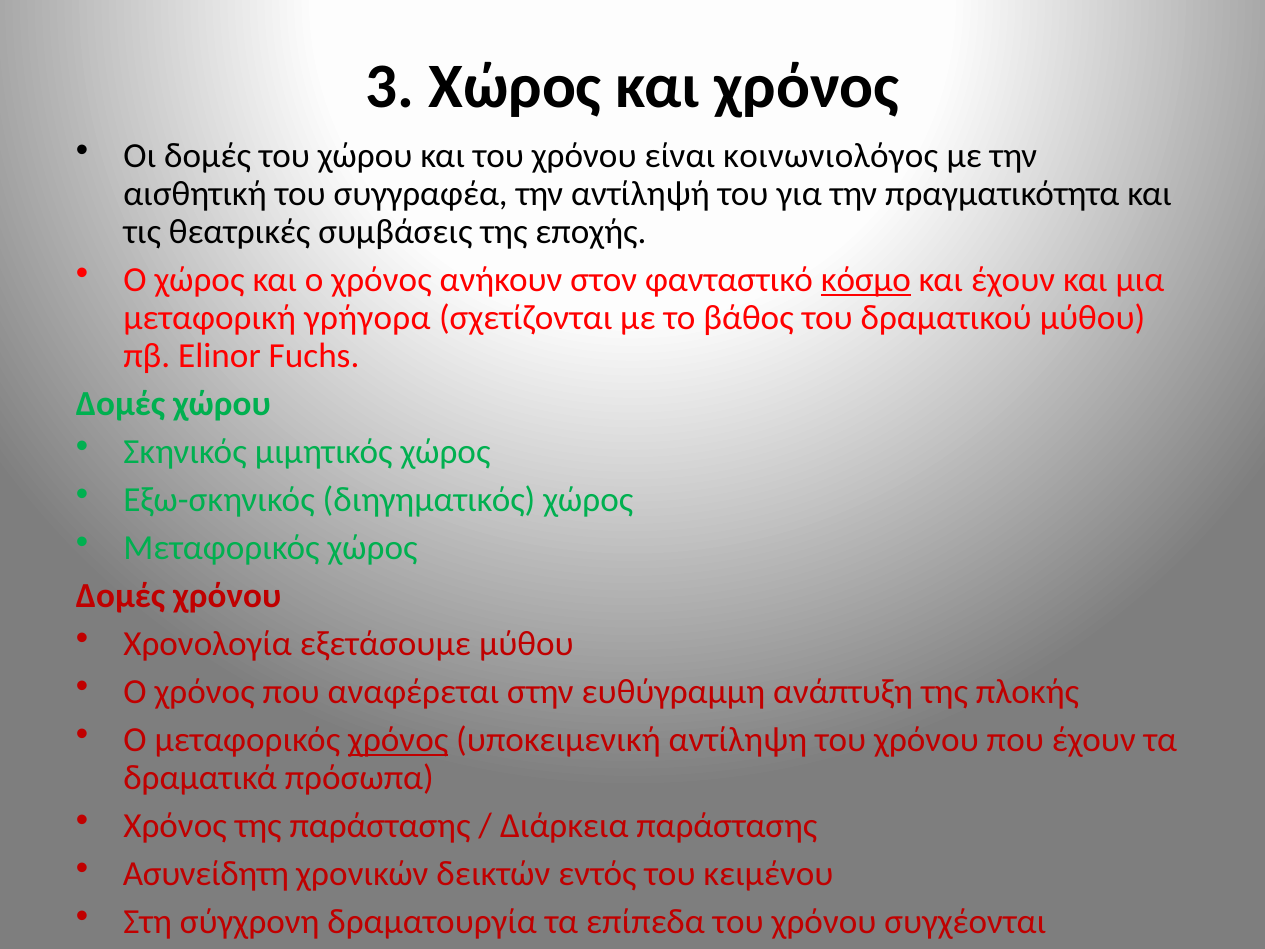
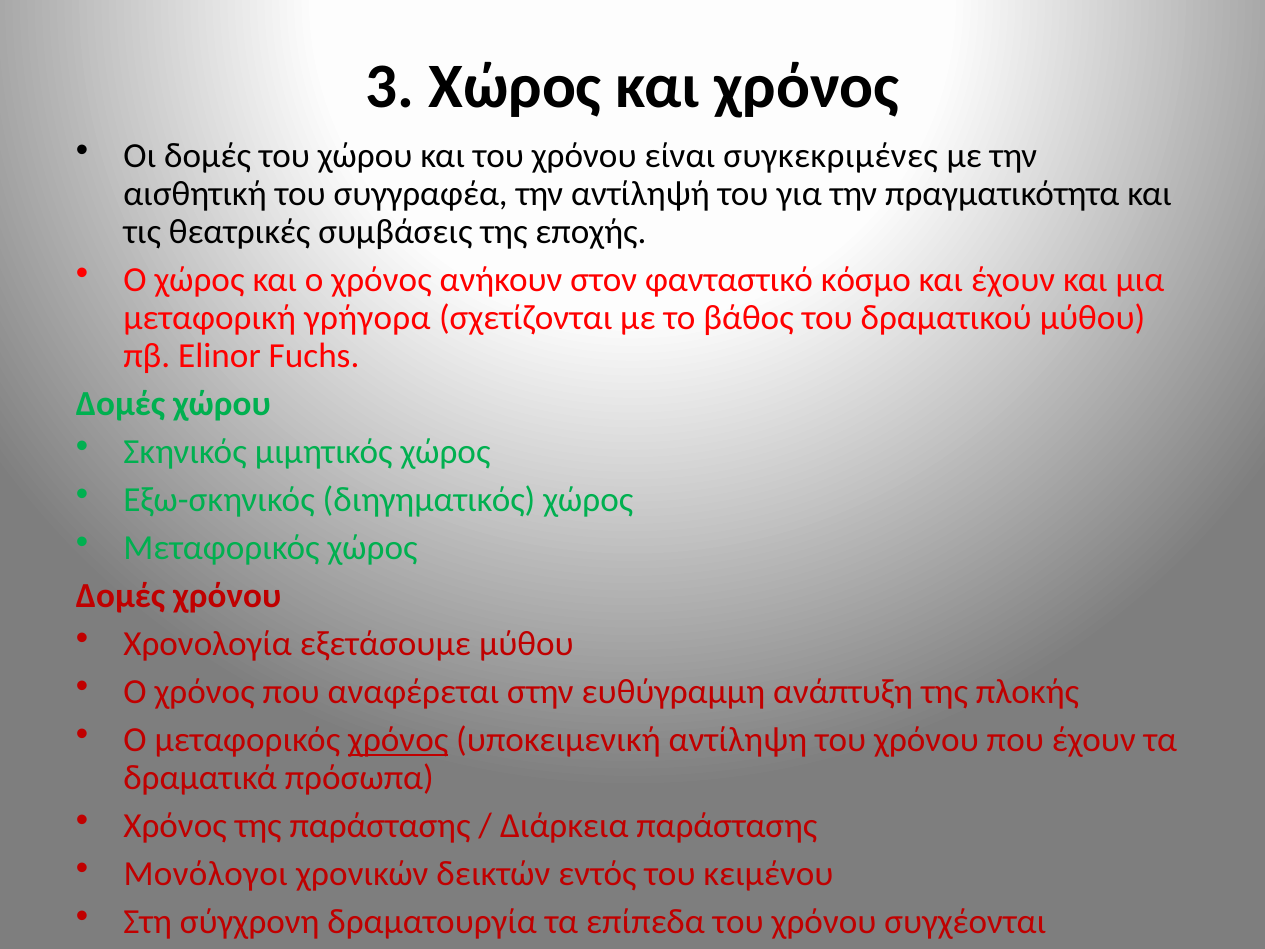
κοινωνιολόγος: κοινωνιολόγος -> συγκεκριμένες (831, 156)
κόσμο underline: present -> none (866, 280)
Ασυνείδητη: Ασυνείδητη -> Μονόλογοι (206, 874)
